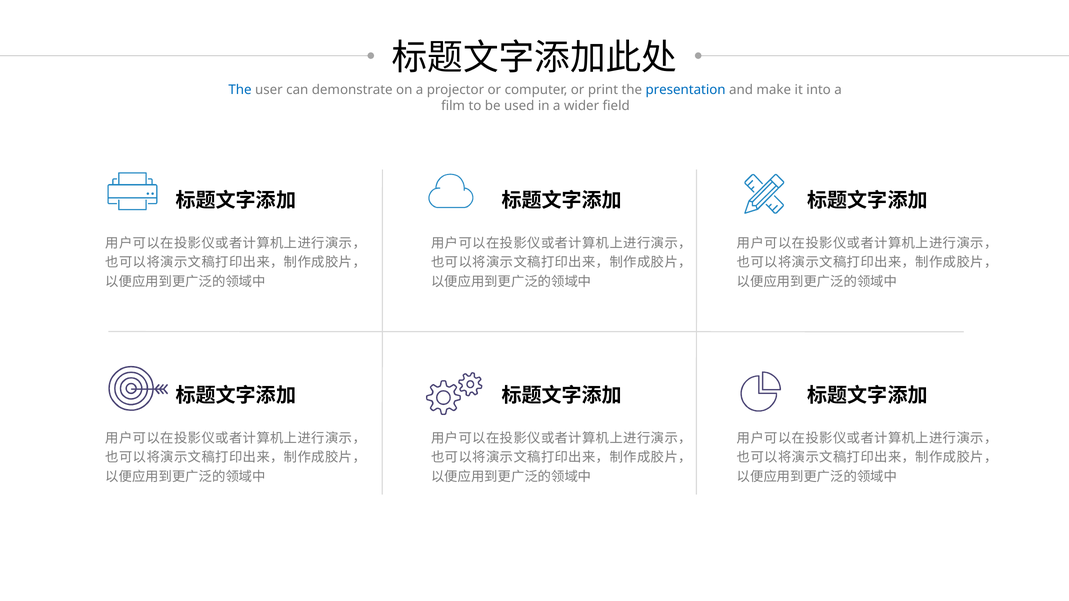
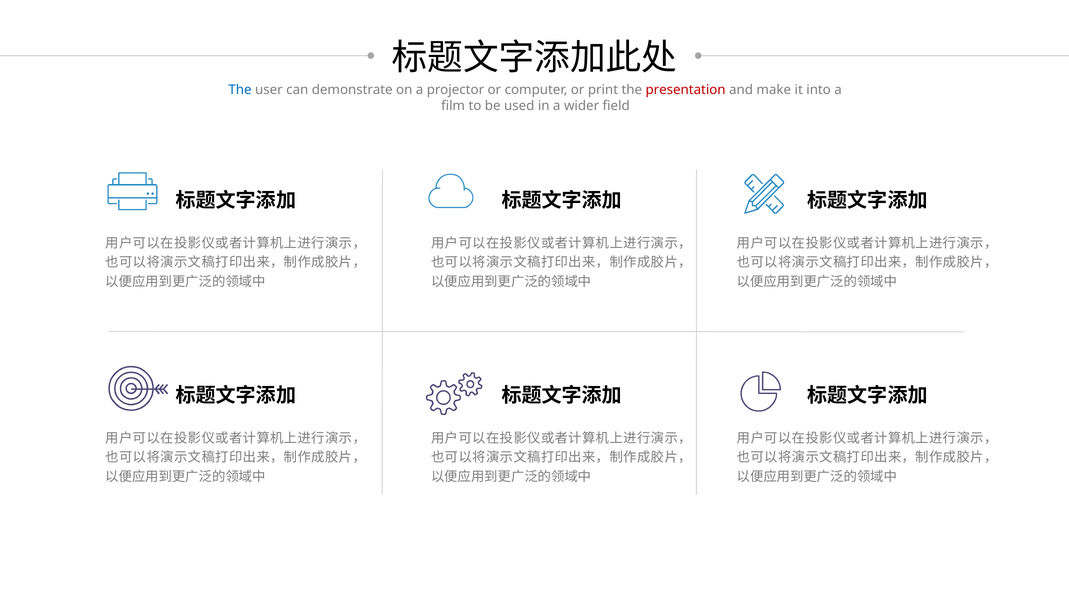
presentation colour: blue -> red (686, 90)
